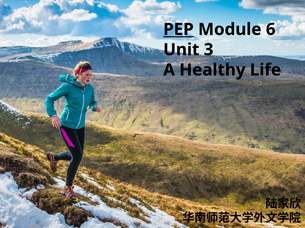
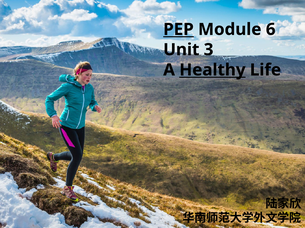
Healthy underline: none -> present (212, 70)
